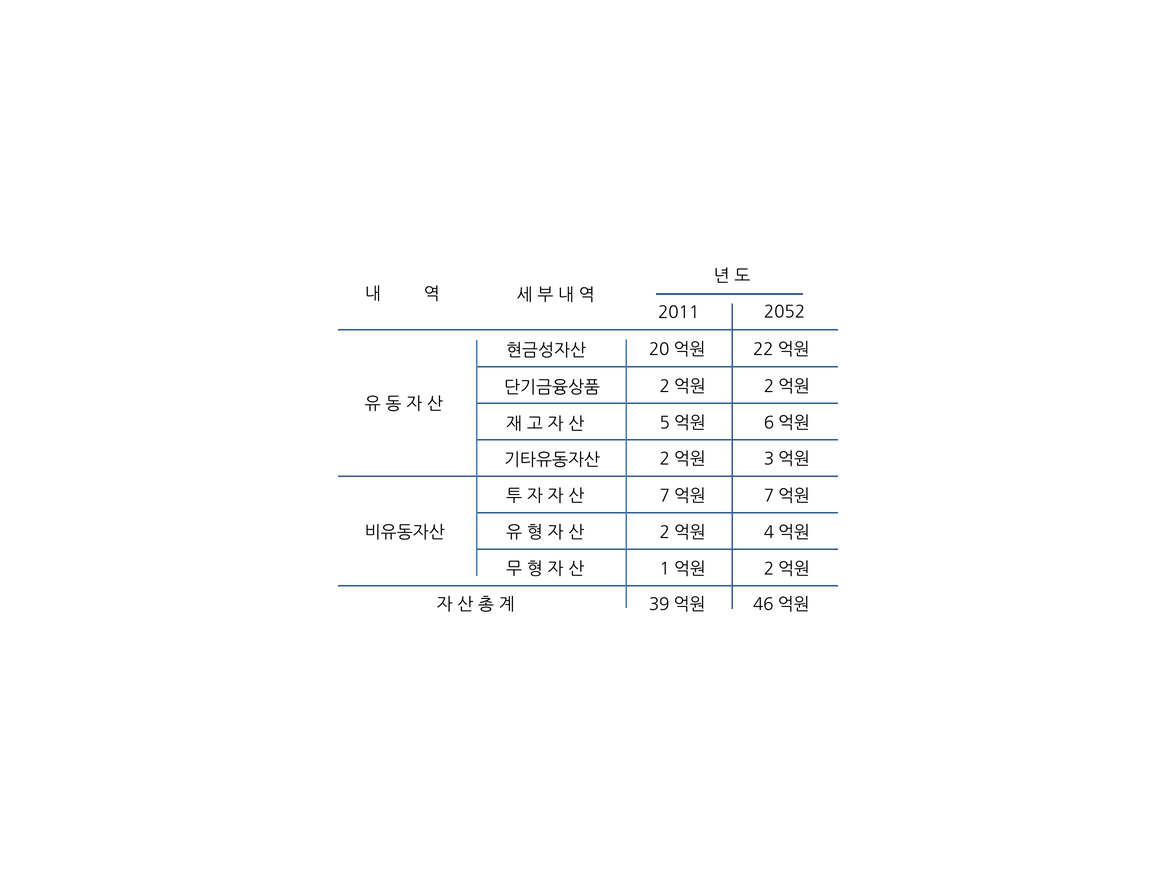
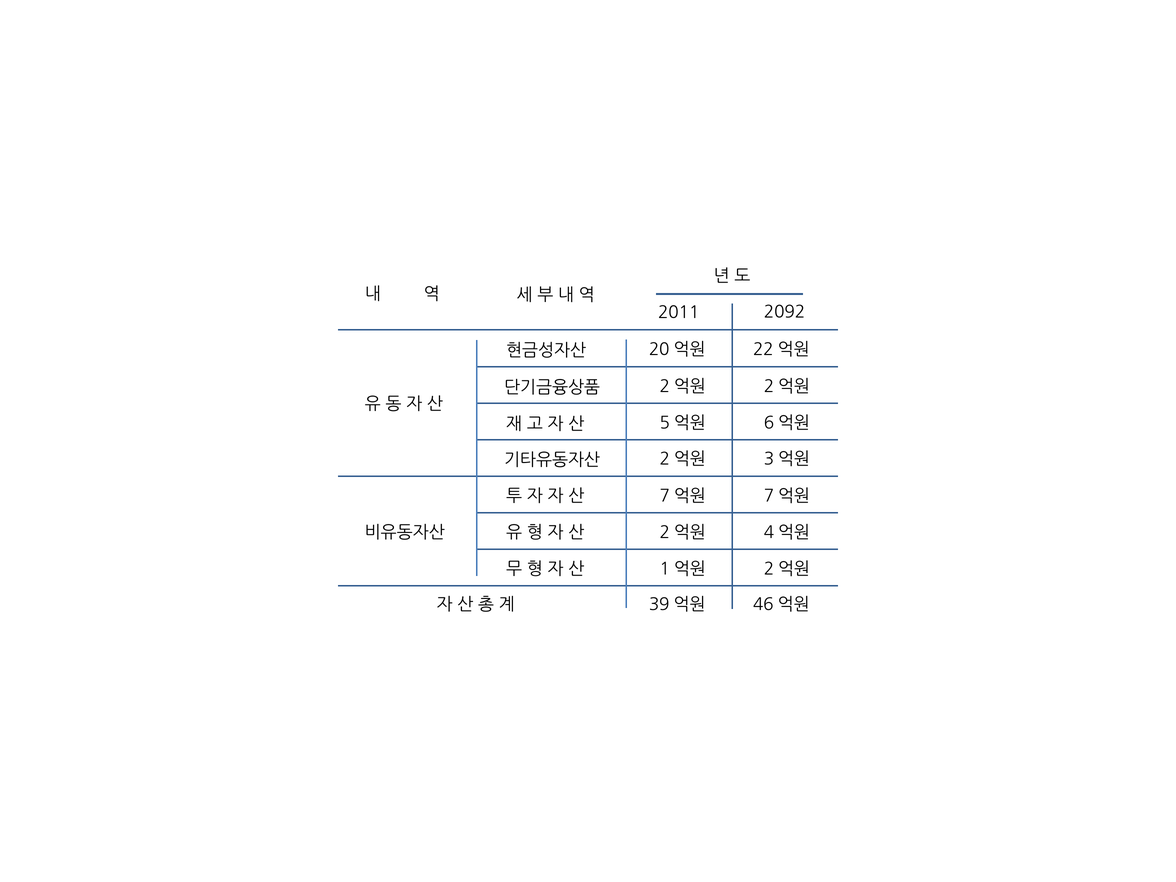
2052: 2052 -> 2092 (785, 312)
